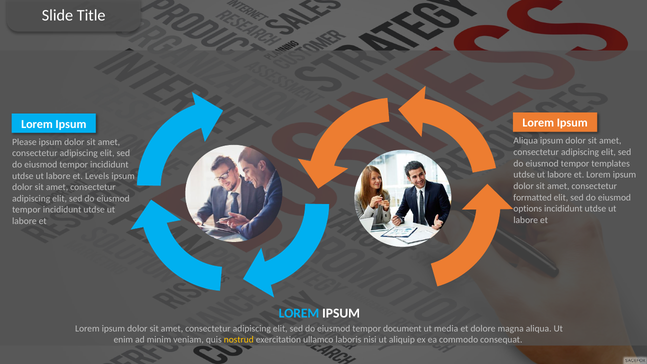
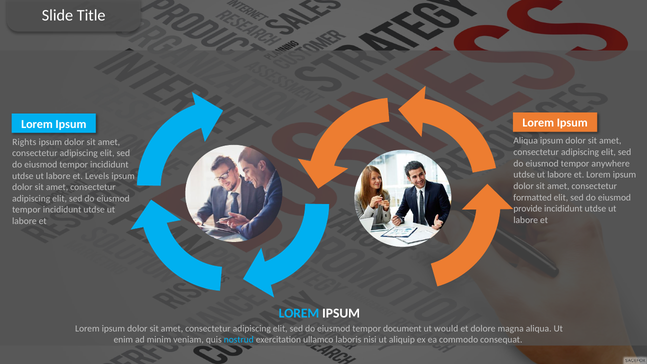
Please: Please -> Rights (24, 142)
templates: templates -> anywhere (611, 163)
options: options -> provide (528, 209)
media: media -> would (446, 328)
nostrud colour: yellow -> light blue (239, 340)
